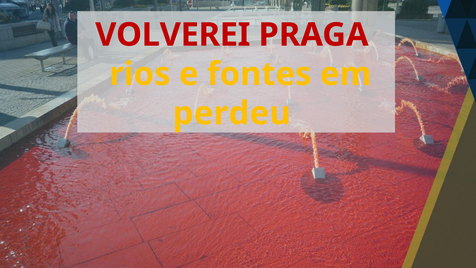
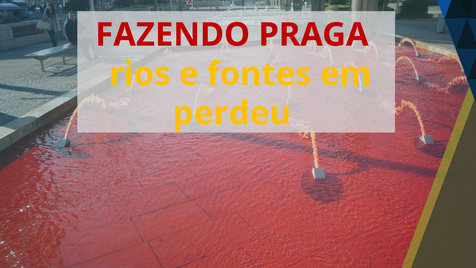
VOLVEREI: VOLVEREI -> FAZENDO (173, 35)
